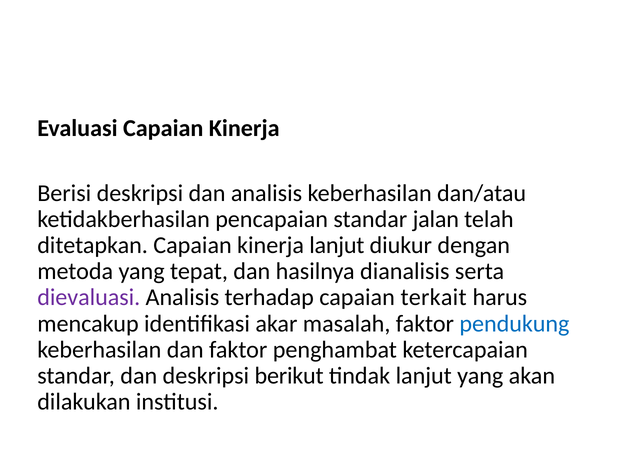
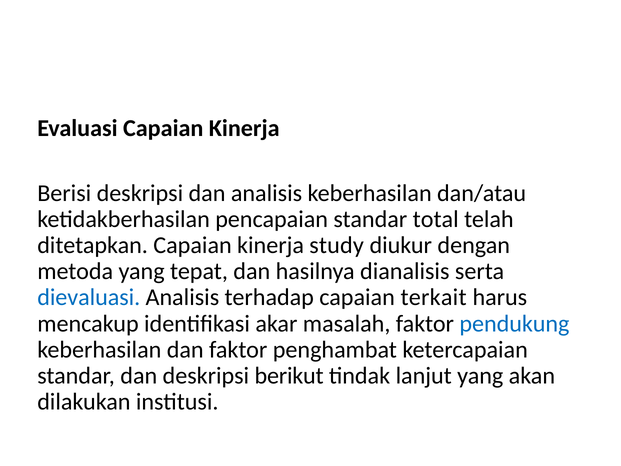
jalan: jalan -> total (436, 219)
kinerja lanjut: lanjut -> study (337, 245)
dievaluasi colour: purple -> blue (89, 297)
